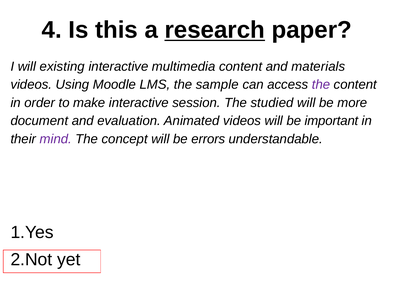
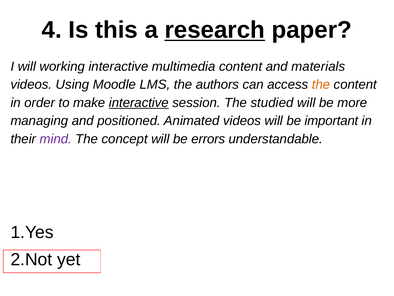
existing: existing -> working (62, 66)
sample: sample -> authors (217, 84)
the colour: purple -> orange (321, 84)
interactive underline: none -> present (139, 103)
document: document -> managing (39, 121)
evaluation: evaluation -> positioned (129, 121)
